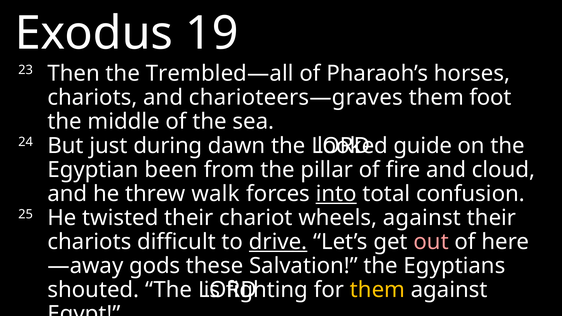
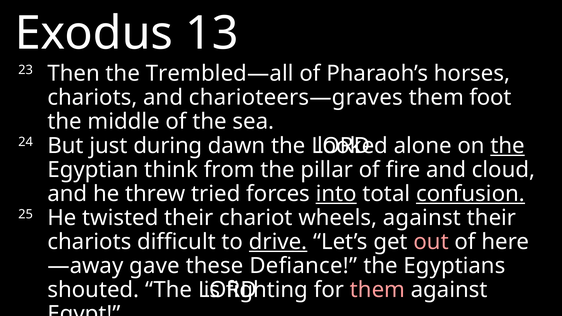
19: 19 -> 13 (212, 33)
guide: guide -> alone (423, 146)
the underline: none -> present (508, 146)
been: been -> think (171, 170)
walk: walk -> tried (216, 194)
confusion underline: none -> present (470, 194)
gods: gods -> gave (155, 266)
Salvation: Salvation -> Defiance (303, 266)
them colour: yellow -> pink (377, 290)
